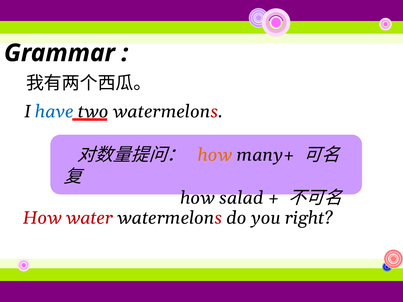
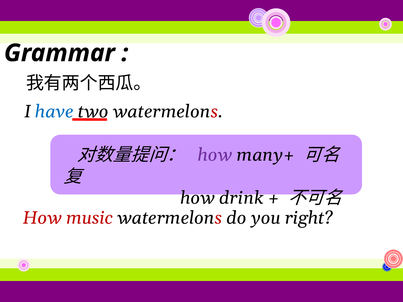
how colour: orange -> purple (215, 155)
salad: salad -> drink (241, 198)
water: water -> music (89, 218)
